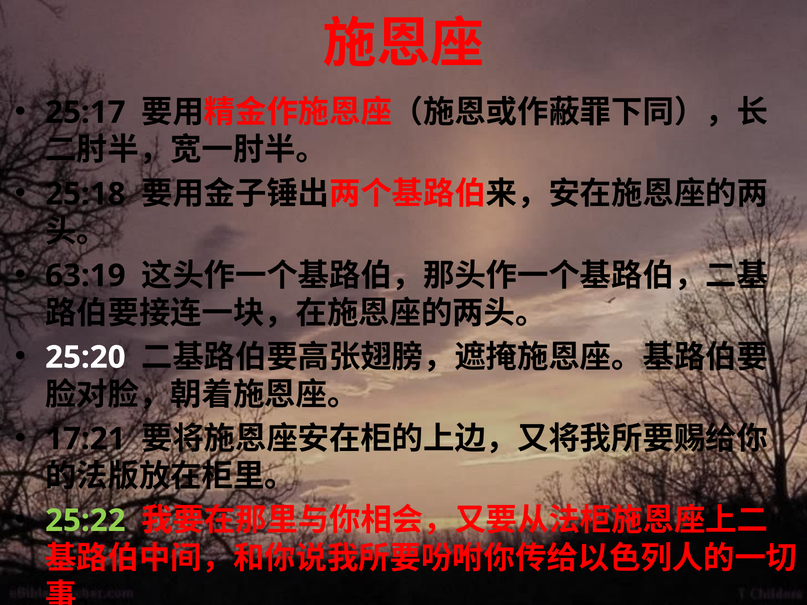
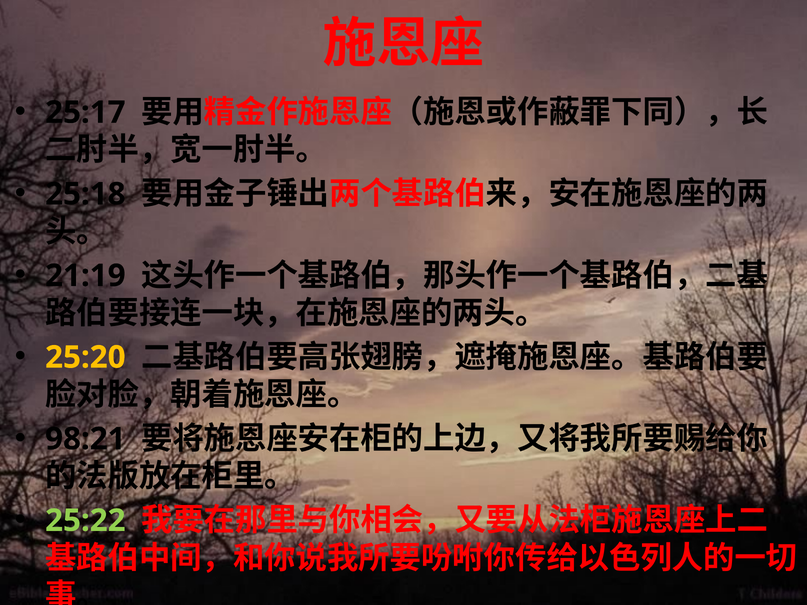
63:19: 63:19 -> 21:19 (85, 276)
25:20 colour: white -> yellow (85, 357)
17:21: 17:21 -> 98:21 (85, 439)
